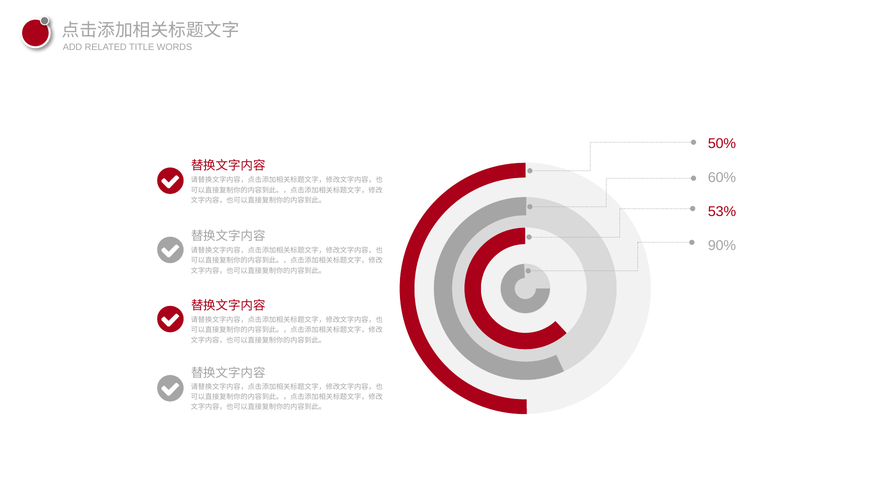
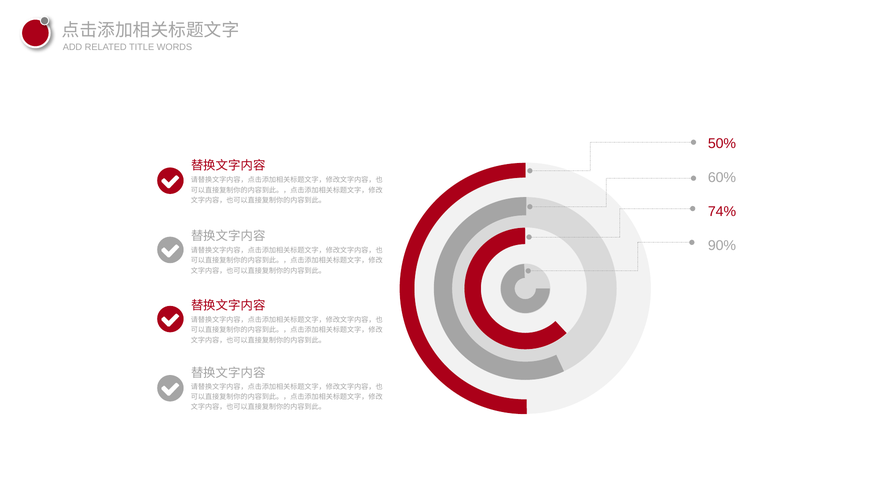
53%: 53% -> 74% (722, 212)
